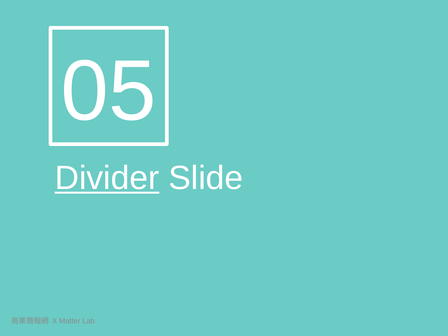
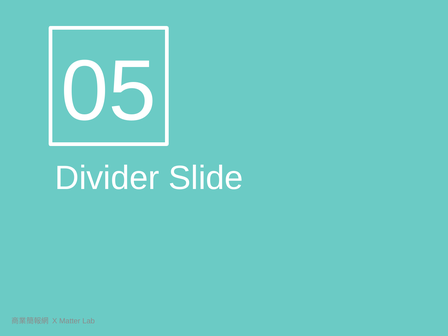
Divider underline: present -> none (107, 178)
